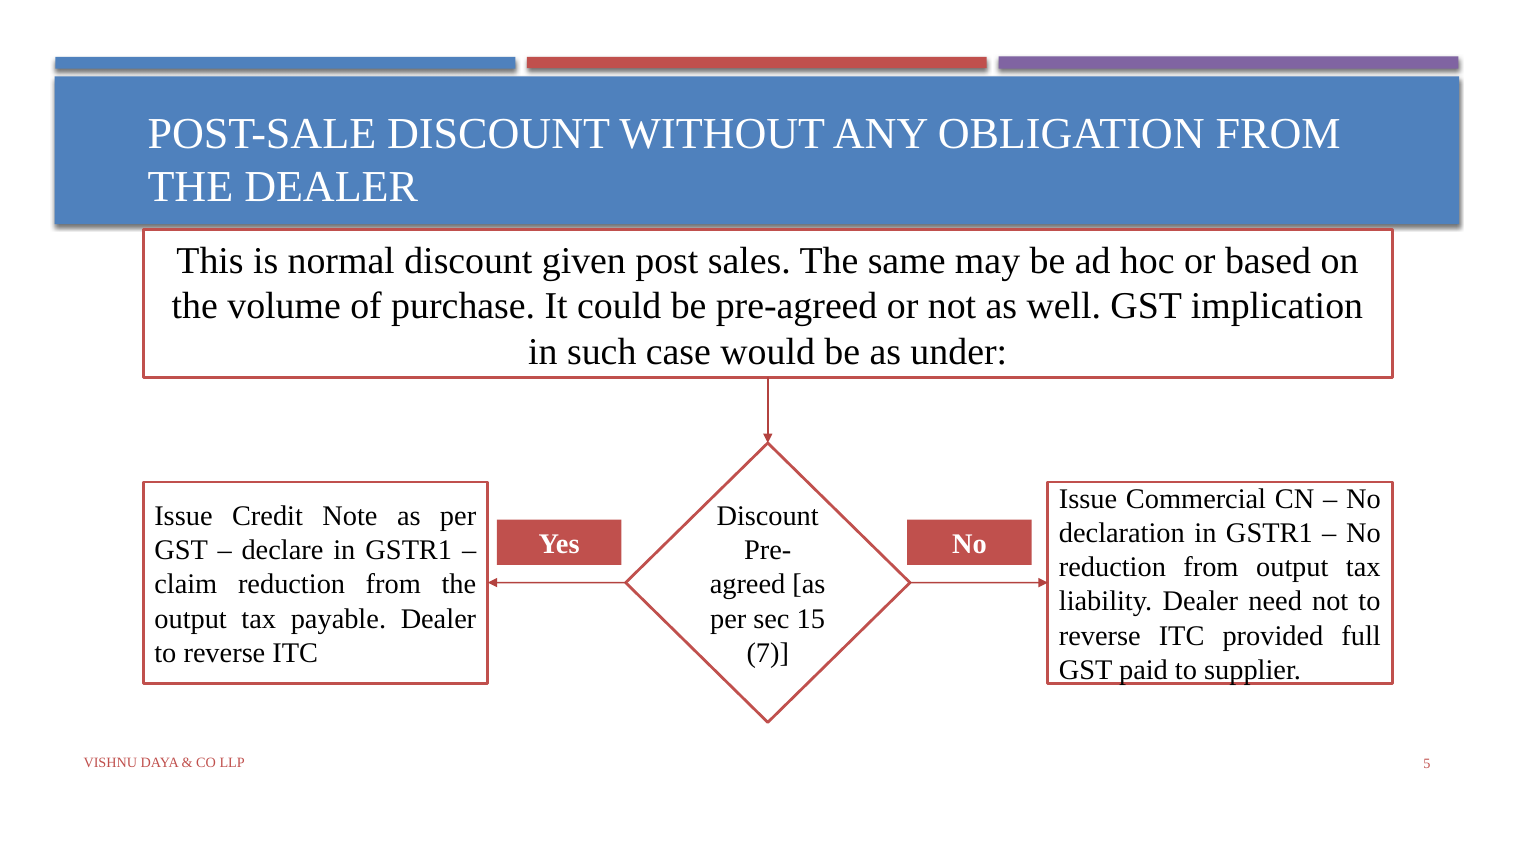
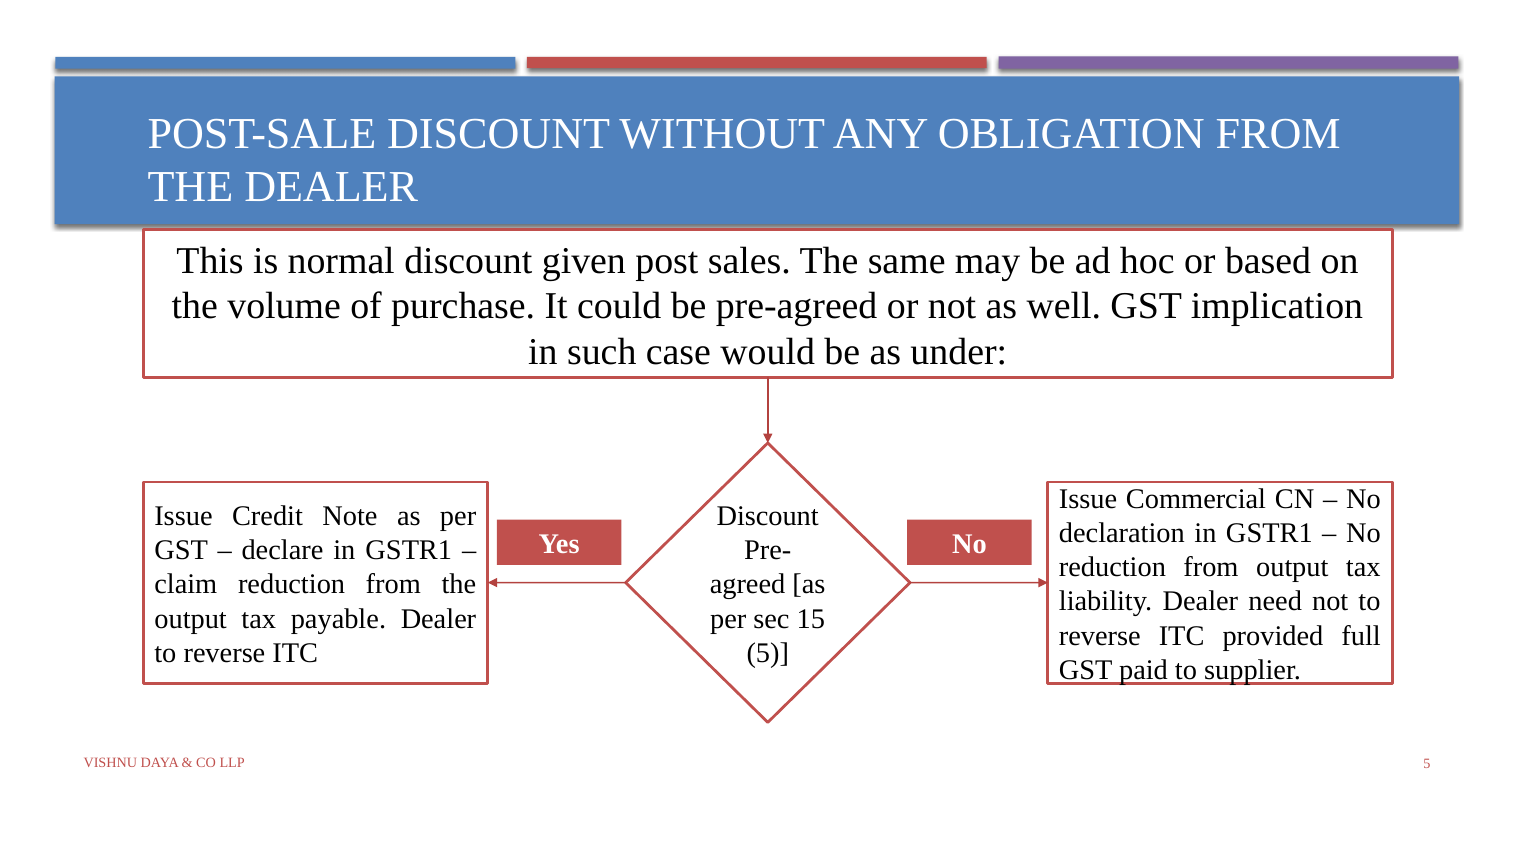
7: 7 -> 5 (768, 652)
